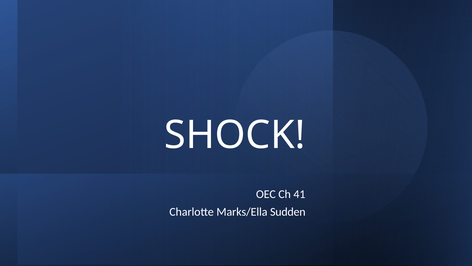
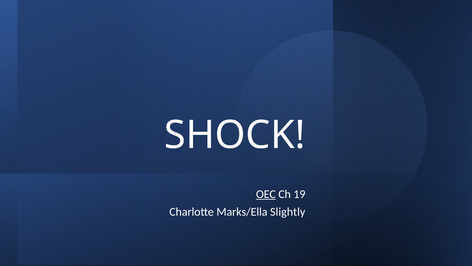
OEC underline: none -> present (266, 194)
41: 41 -> 19 (299, 194)
Sudden: Sudden -> Slightly (288, 211)
